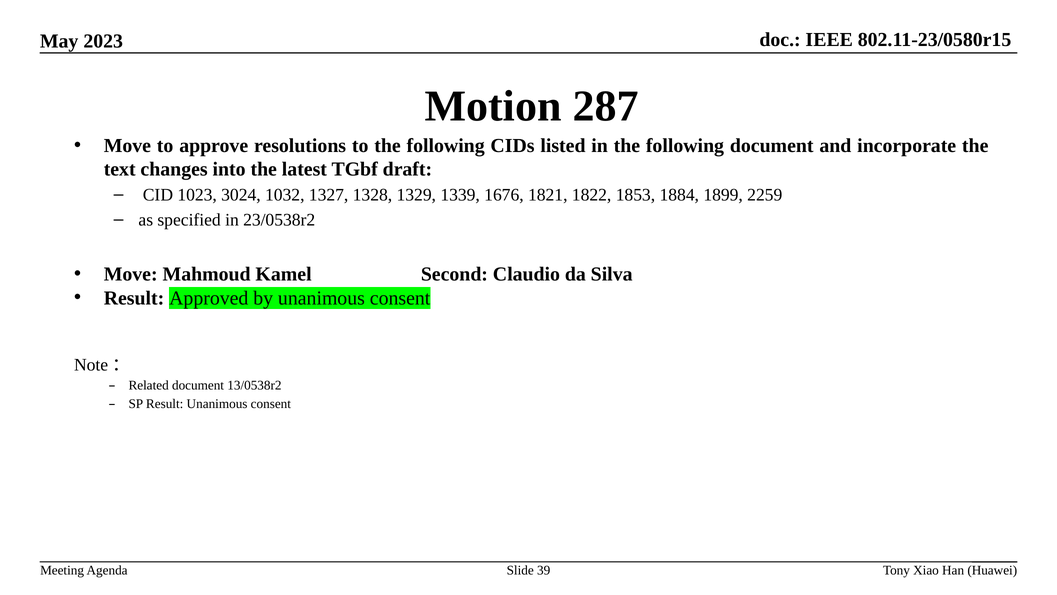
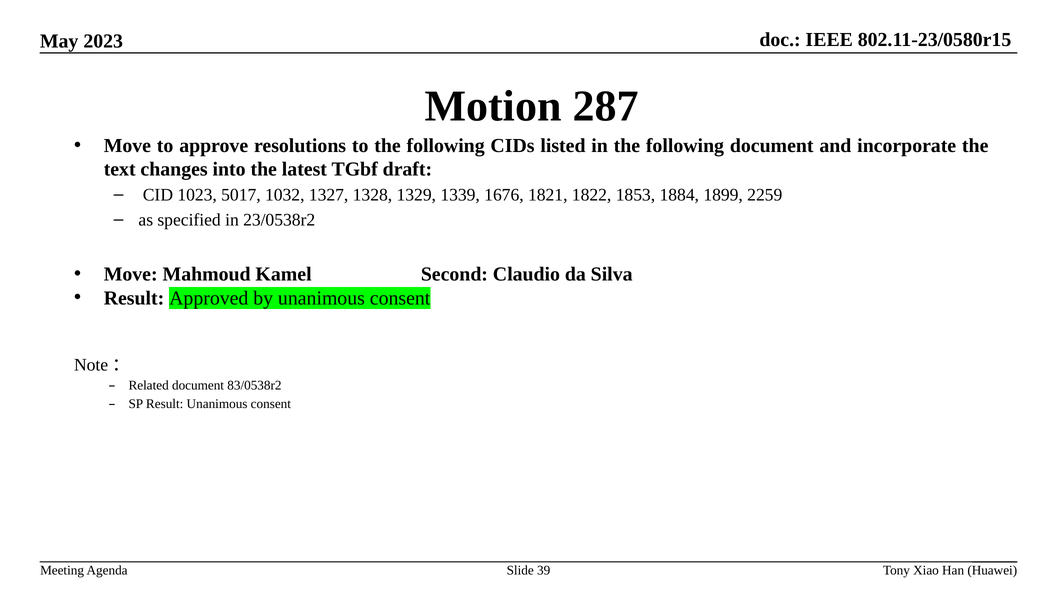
3024: 3024 -> 5017 (241, 195)
13/0538r2: 13/0538r2 -> 83/0538r2 (254, 385)
